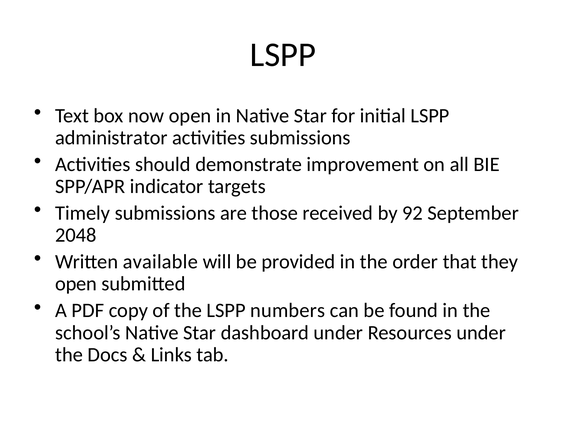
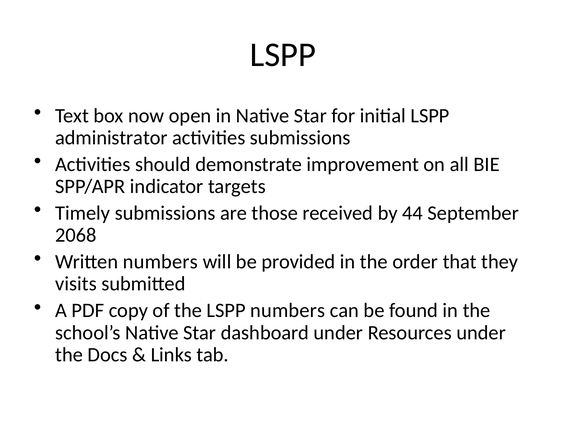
92: 92 -> 44 (413, 213)
2048: 2048 -> 2068 (76, 235)
Written available: available -> numbers (160, 262)
open: open -> visits (76, 284)
